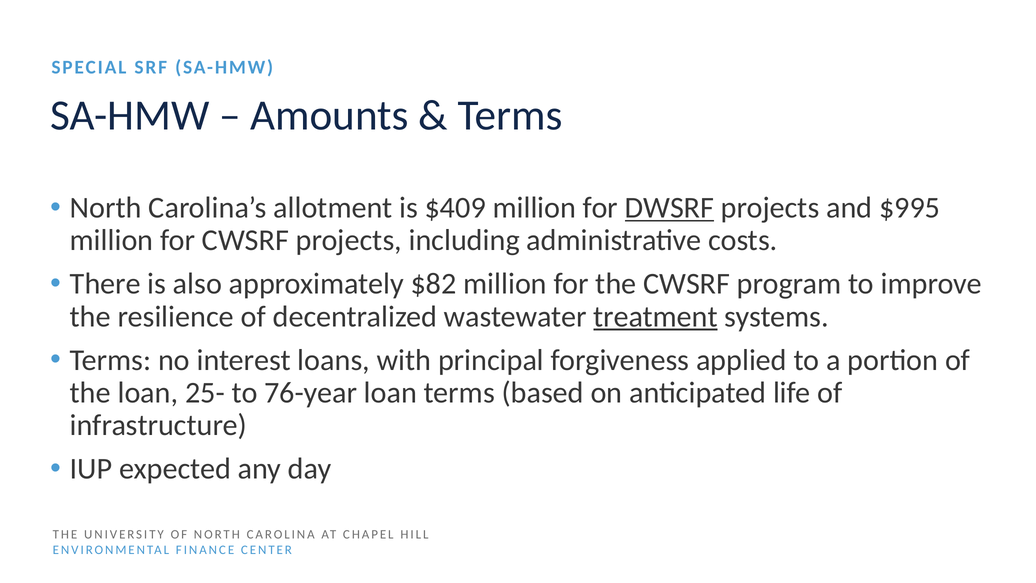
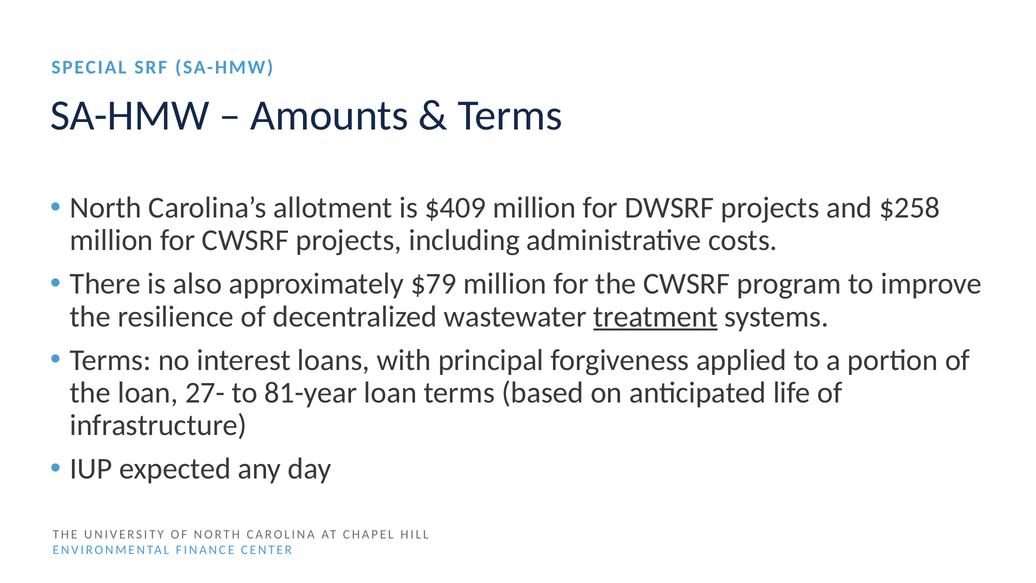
DWSRF underline: present -> none (669, 208)
$995: $995 -> $258 (910, 208)
$82: $82 -> $79 (434, 284)
25-: 25- -> 27- (205, 393)
76-year: 76-year -> 81-year (311, 393)
